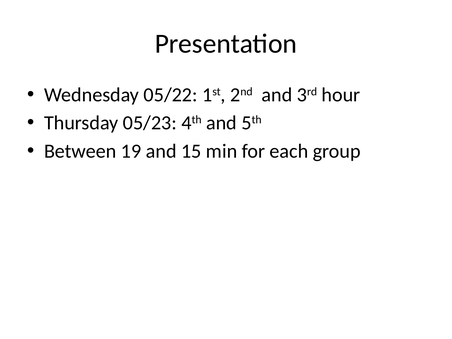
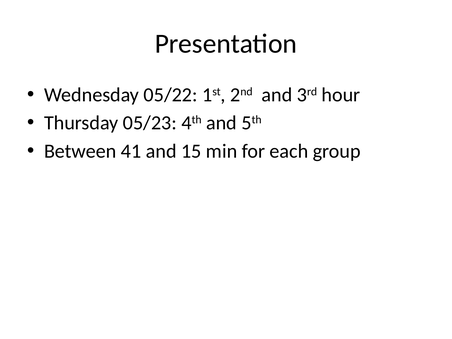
19: 19 -> 41 (131, 151)
